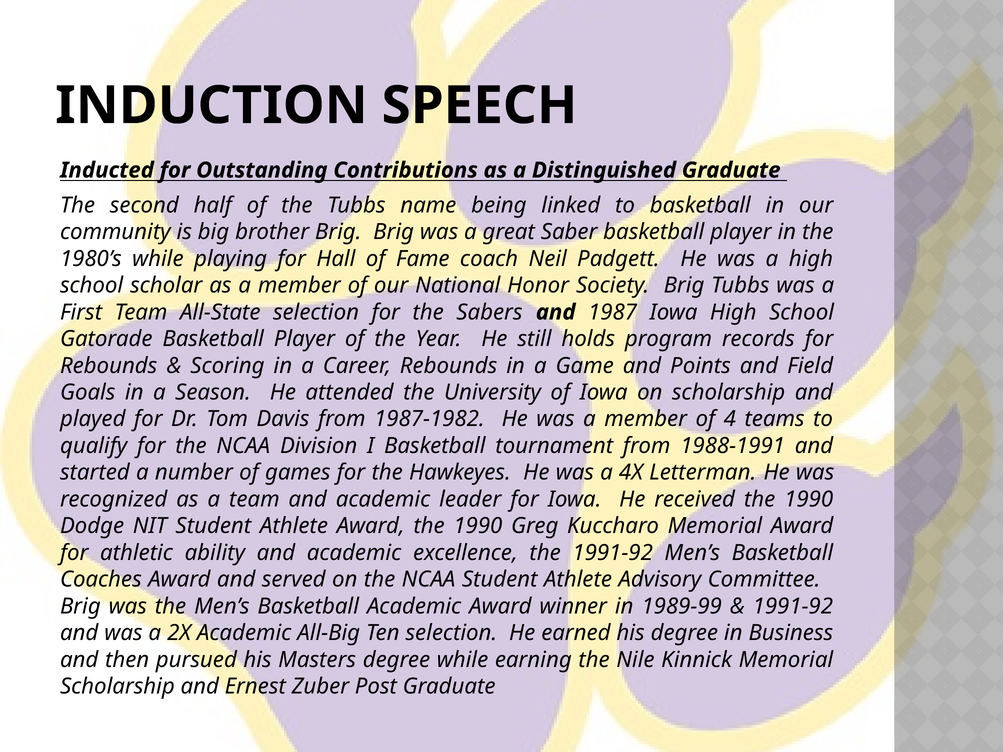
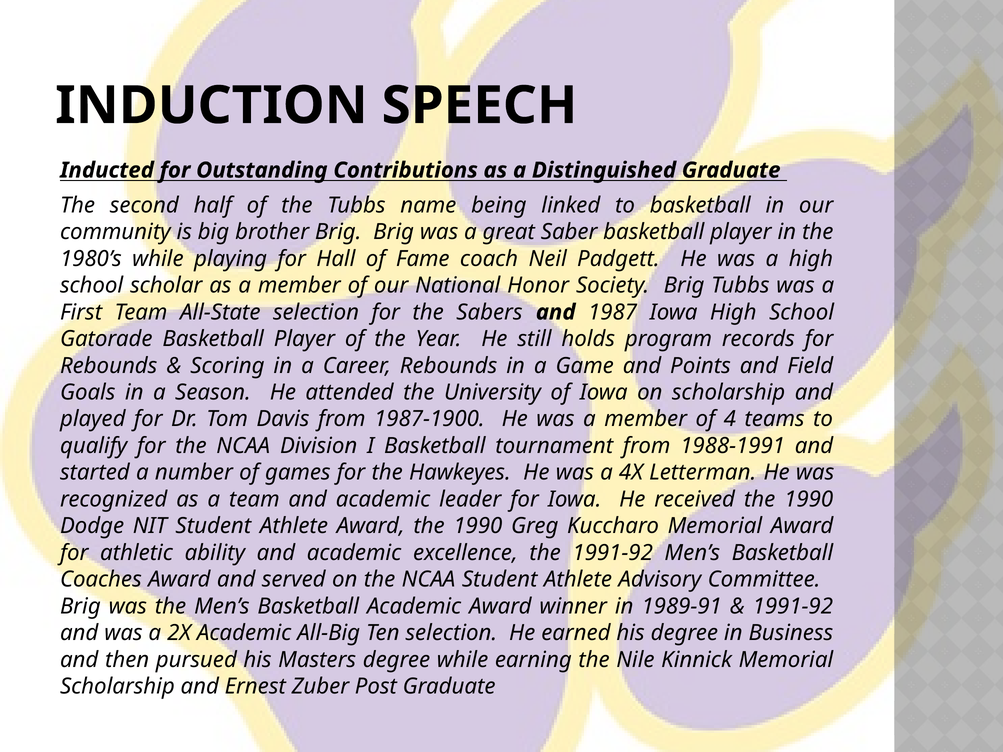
1987-1982: 1987-1982 -> 1987-1900 (429, 419)
1989-99: 1989-99 -> 1989-91 (682, 606)
